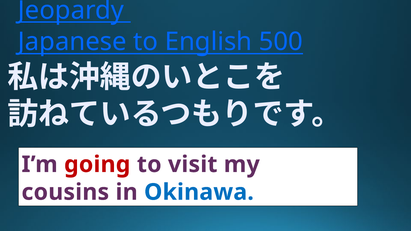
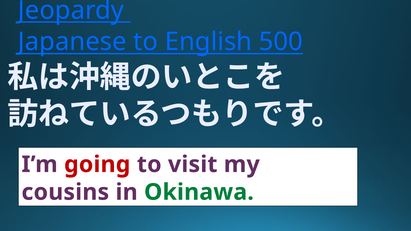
Okinawa colour: blue -> green (199, 192)
